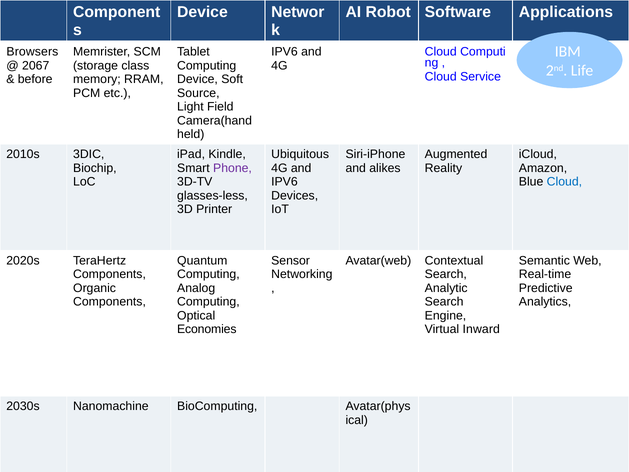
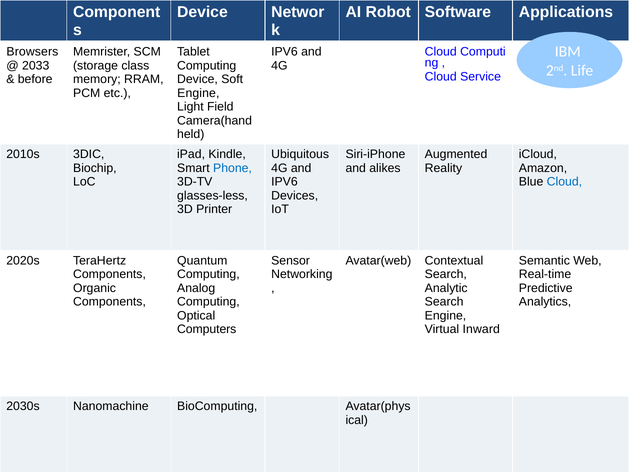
2067: 2067 -> 2033 (36, 65)
Source: Source -> Engine (198, 93)
Phone colour: purple -> blue (232, 168)
Economies: Economies -> Computers (207, 329)
